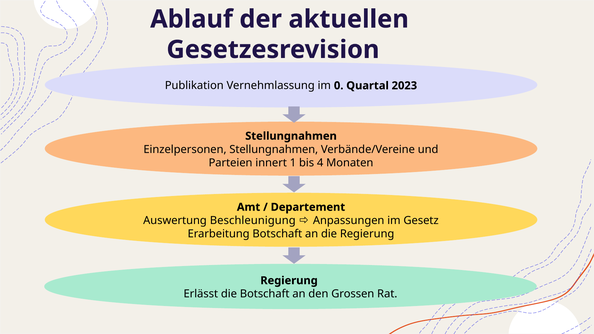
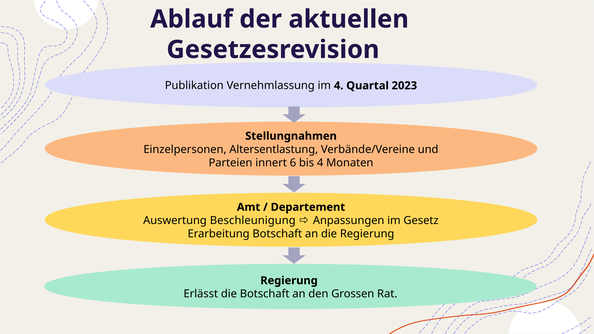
im 0: 0 -> 4 (339, 86)
Einzelpersonen Stellungnahmen: Stellungnahmen -> Altersentlastung (274, 149)
1: 1 -> 6 (293, 163)
